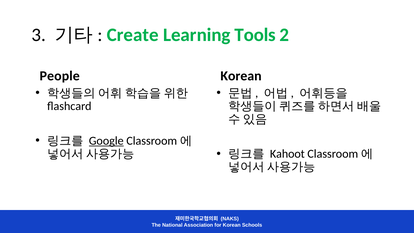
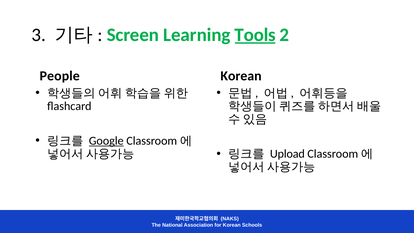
Create: Create -> Screen (133, 35)
Tools underline: none -> present (255, 35)
Kahoot: Kahoot -> Upload (287, 154)
